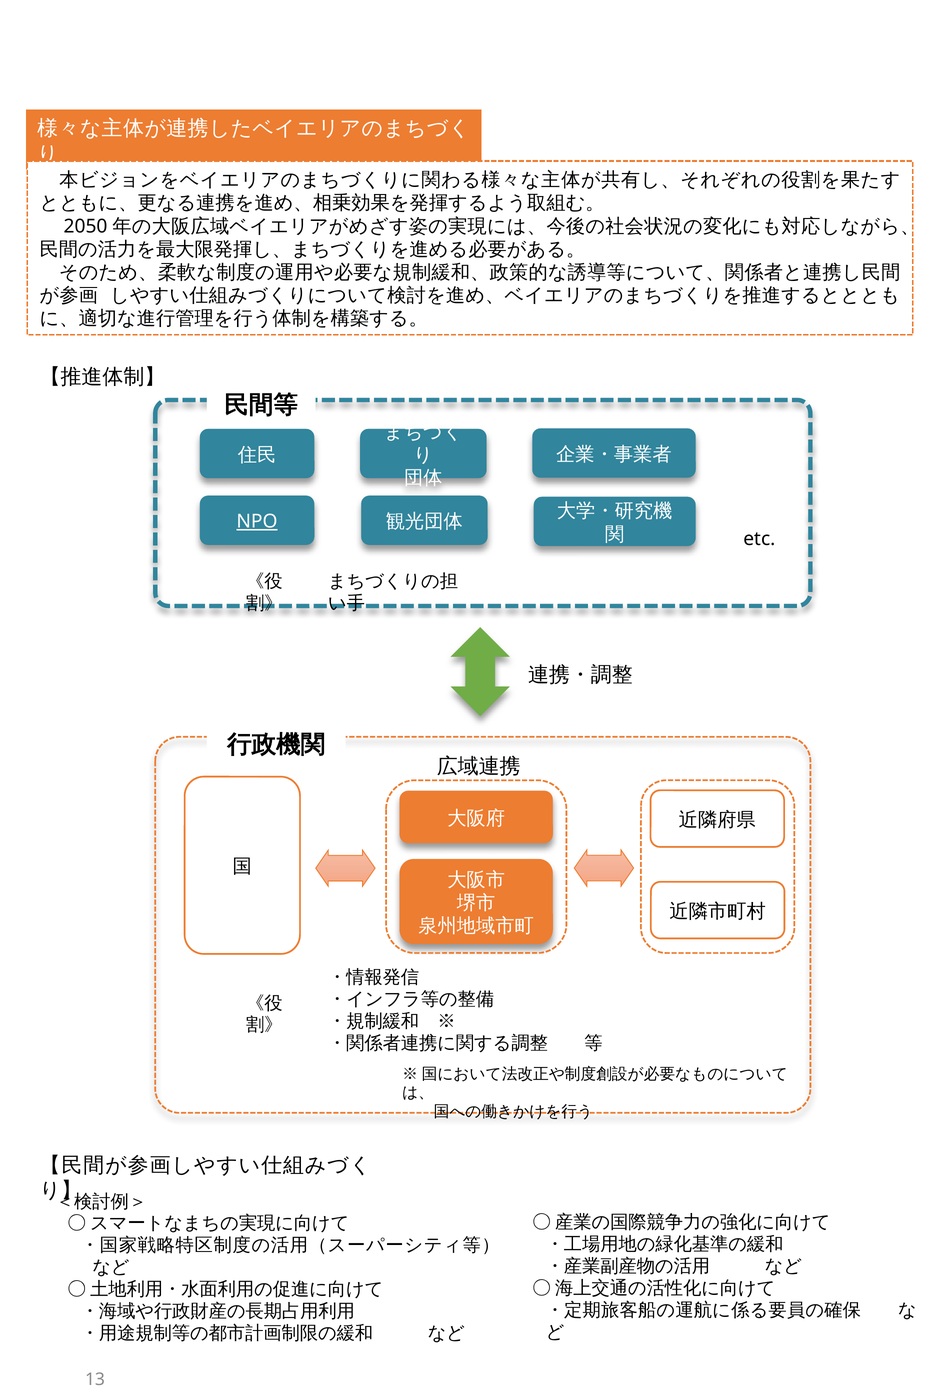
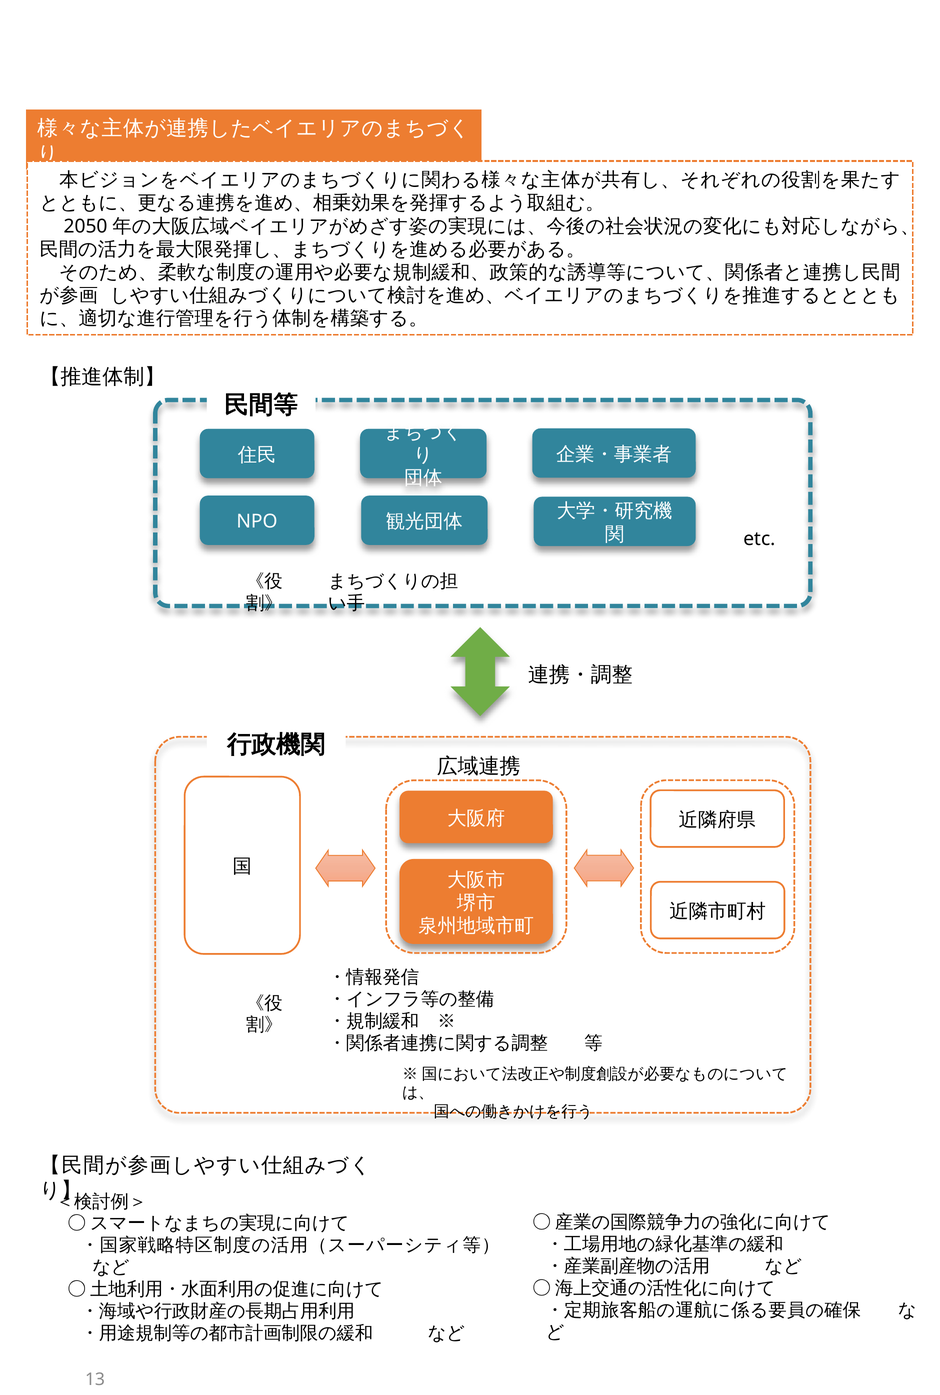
NPO underline: present -> none (257, 522)
